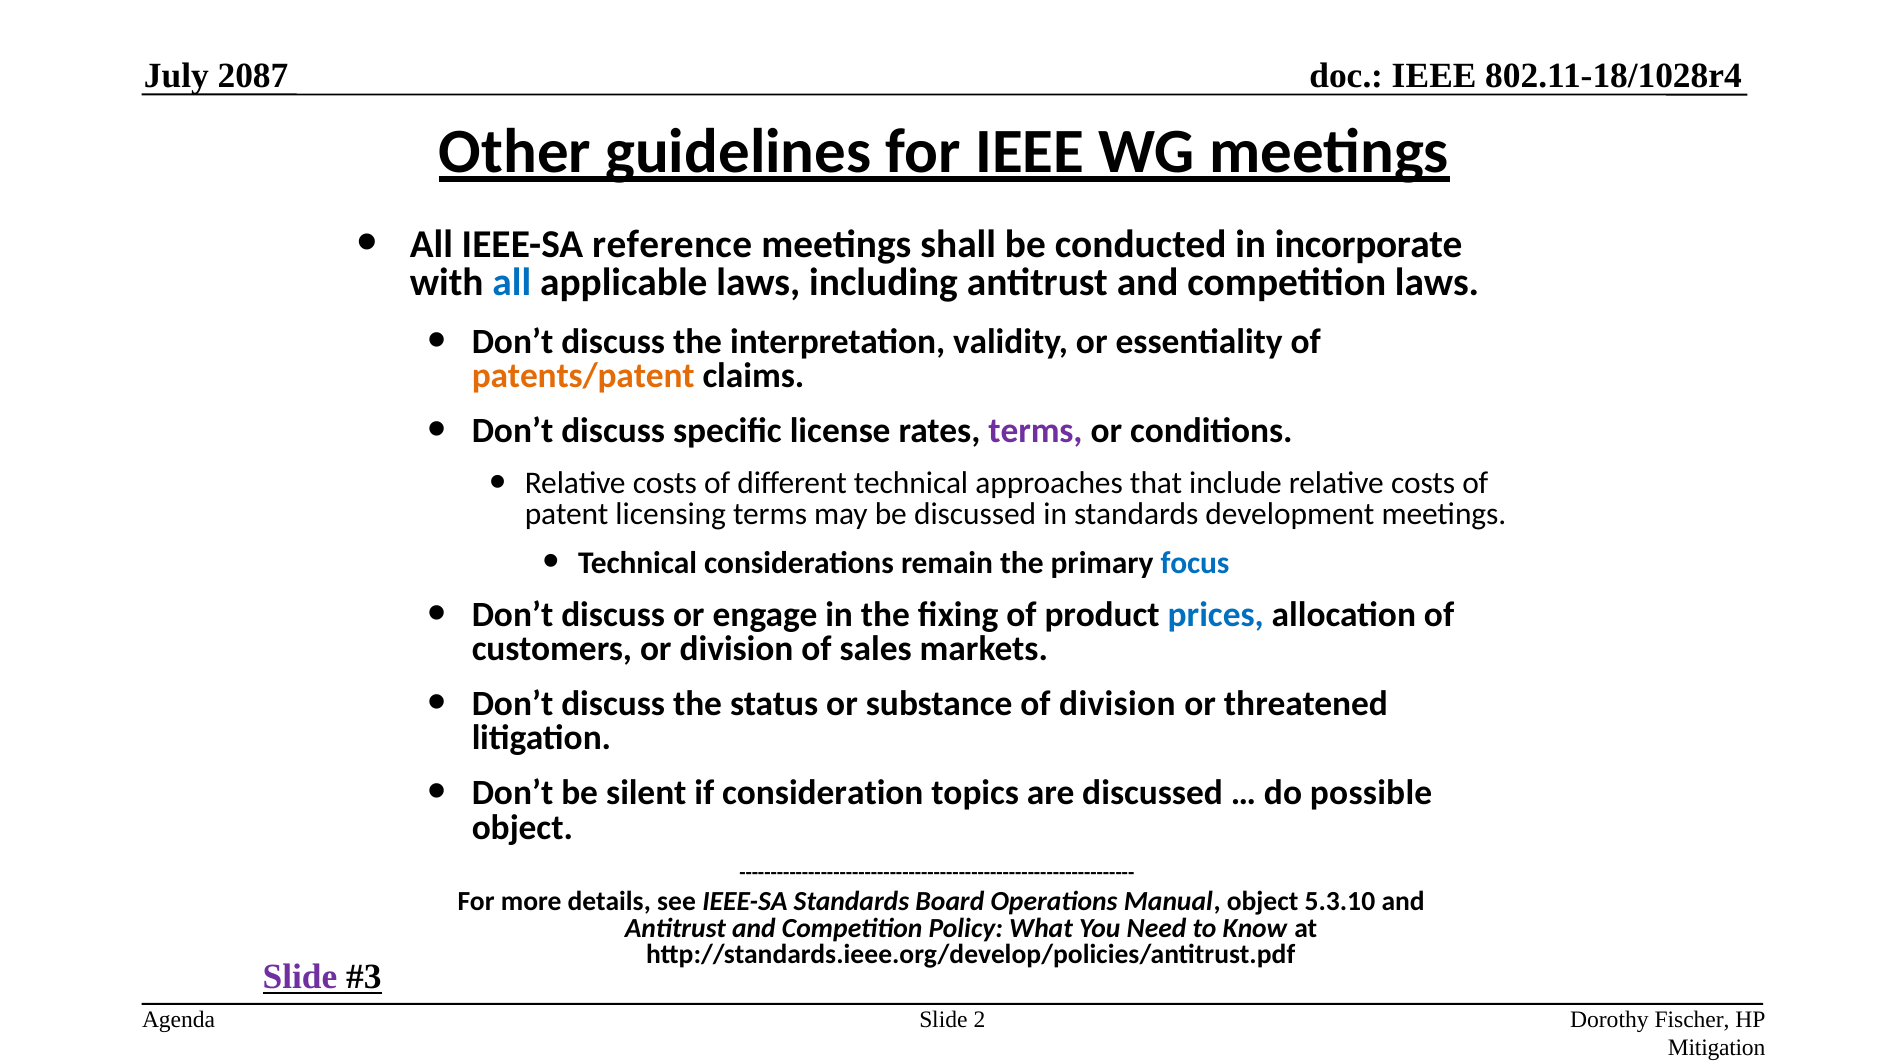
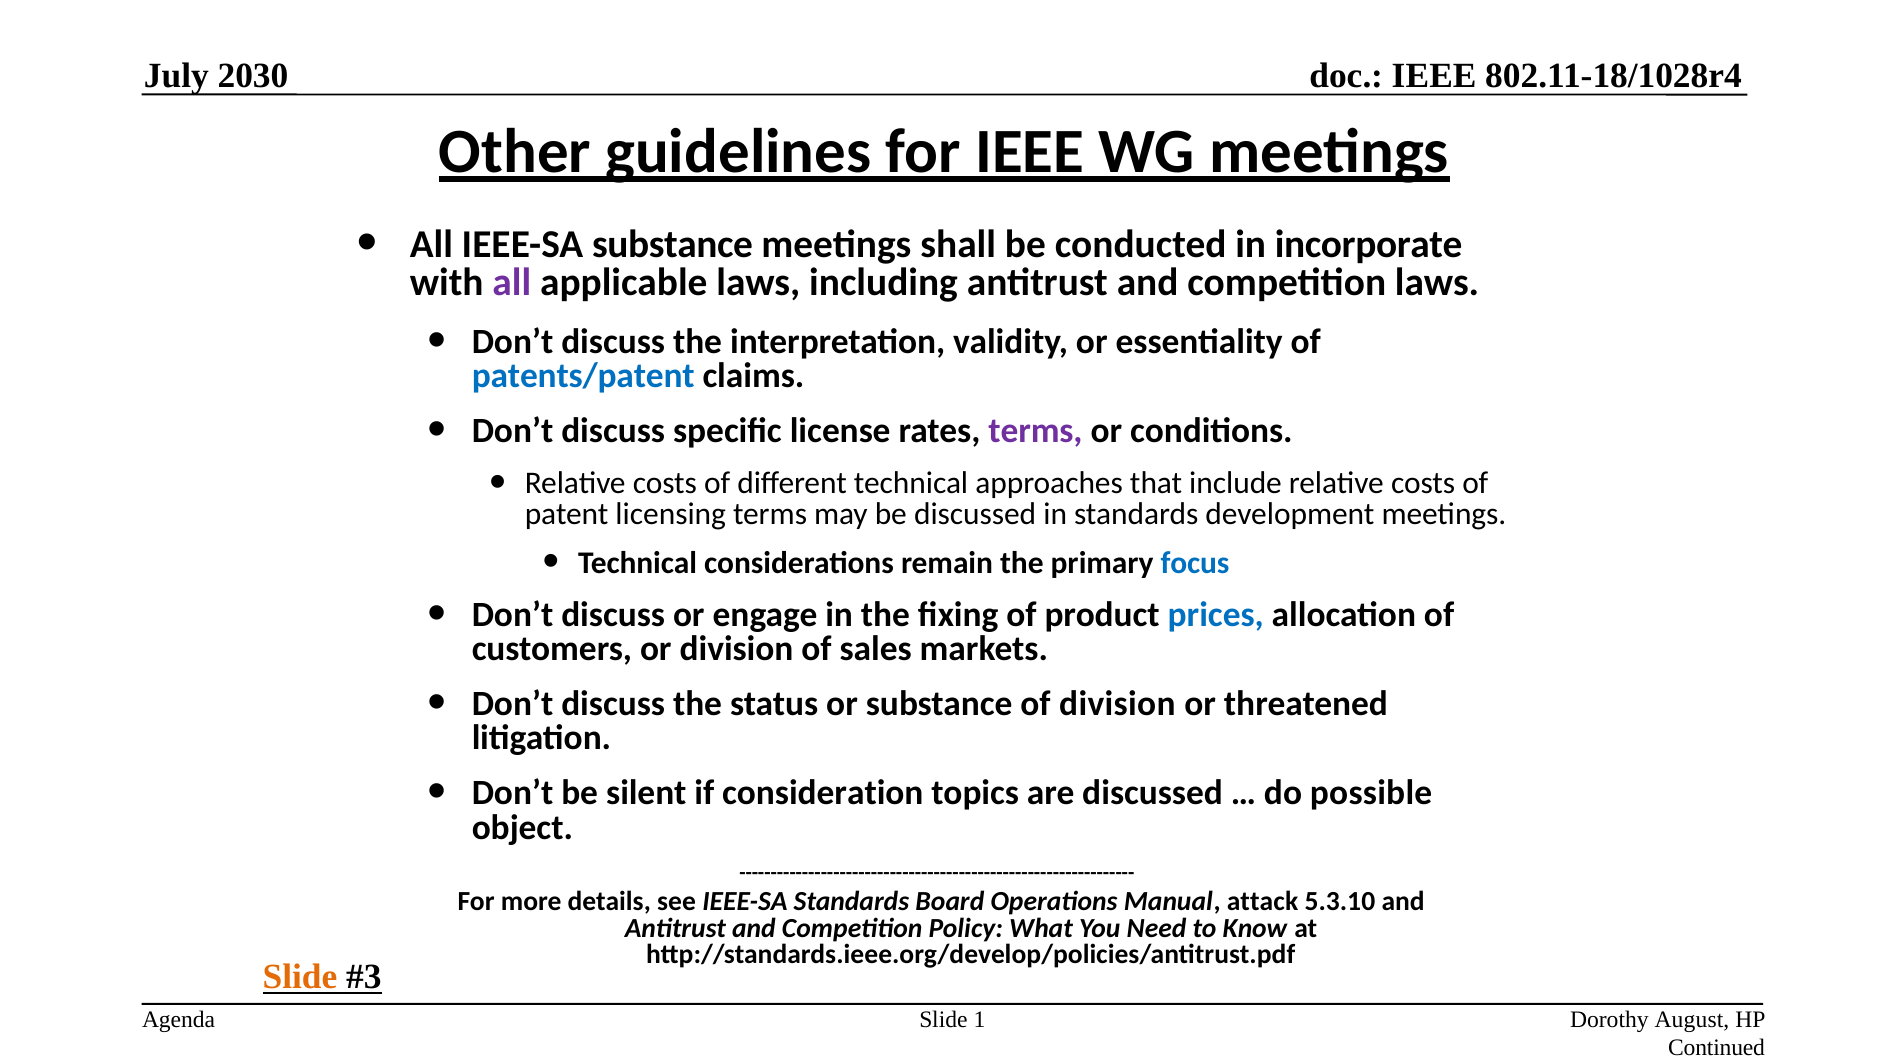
2087: 2087 -> 2030 (253, 76)
IEEE-SA reference: reference -> substance (673, 245)
all colour: blue -> purple (512, 282)
patents/patent colour: orange -> blue (583, 375)
Manual object: object -> attack (1263, 901)
Slide colour: purple -> orange (300, 977)
2: 2 -> 1 (979, 1019)
Fischer: Fischer -> August (1692, 1019)
Mitigation: Mitigation -> Continued (1717, 1047)
